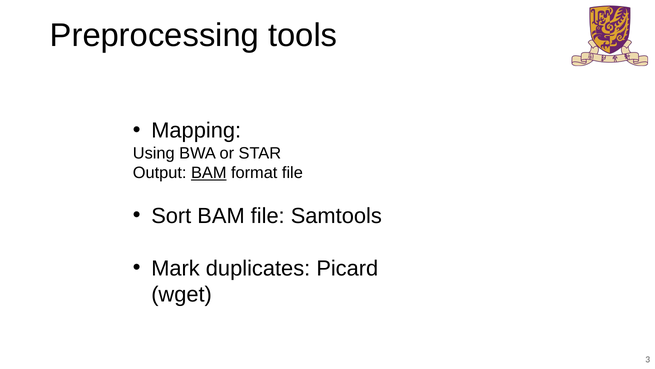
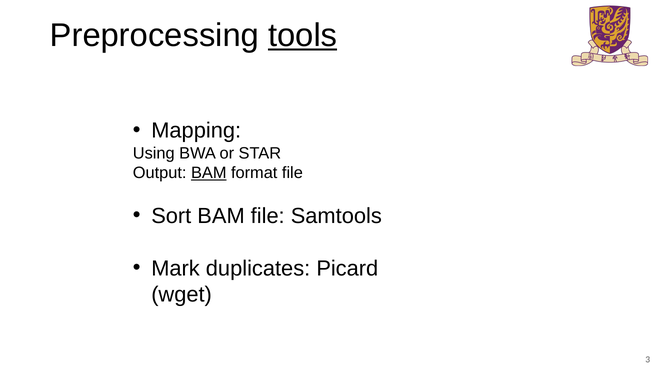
tools underline: none -> present (303, 35)
